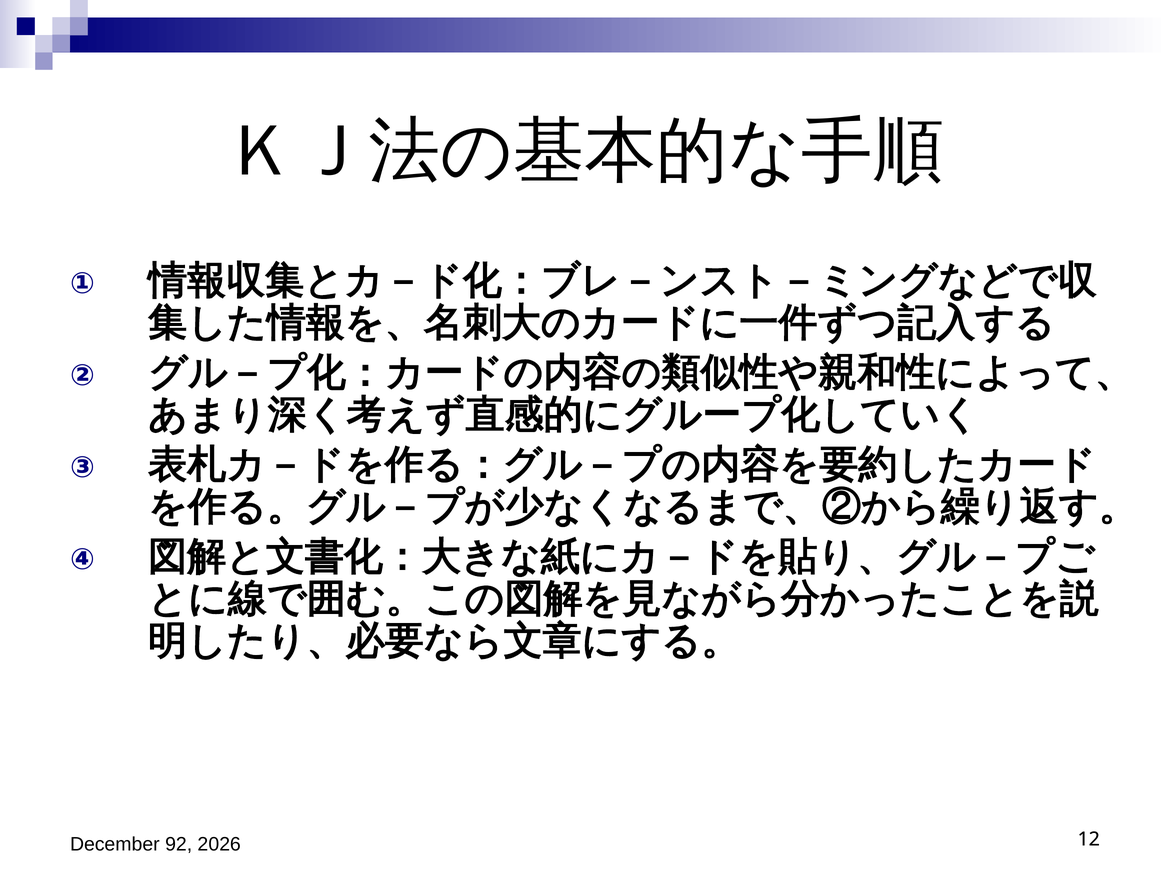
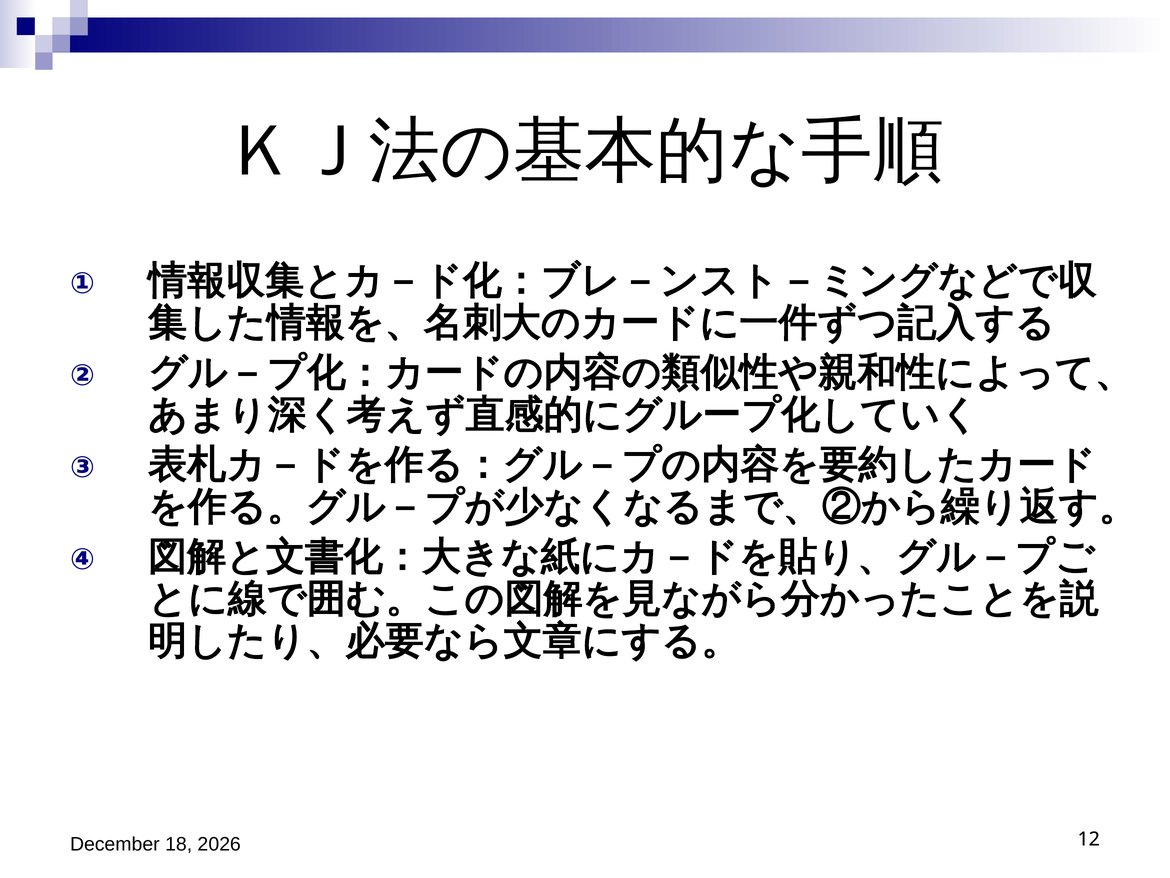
92: 92 -> 18 (179, 844)
